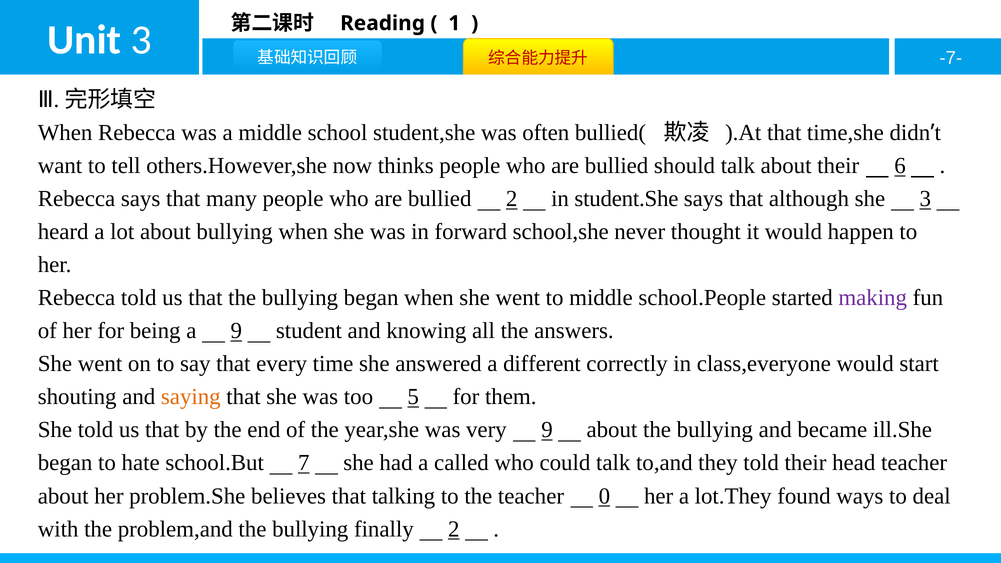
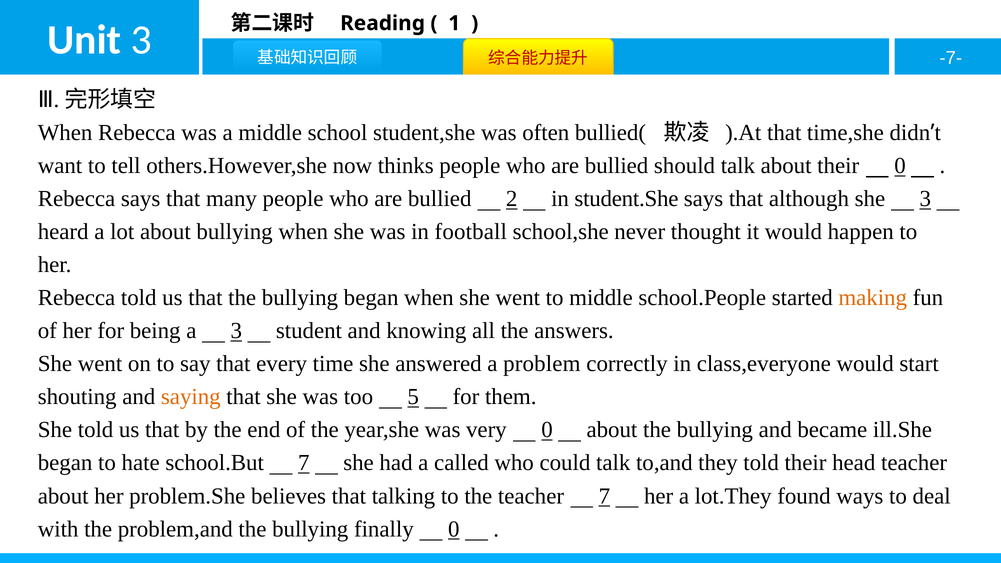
their 6: 6 -> 0 (900, 166)
forward: forward -> football (471, 232)
making colour: purple -> orange (873, 298)
a 9: 9 -> 3 (236, 331)
different: different -> problem (542, 364)
very 9: 9 -> 0 (547, 430)
teacher 0: 0 -> 7 (604, 496)
finally 2: 2 -> 0 (454, 529)
